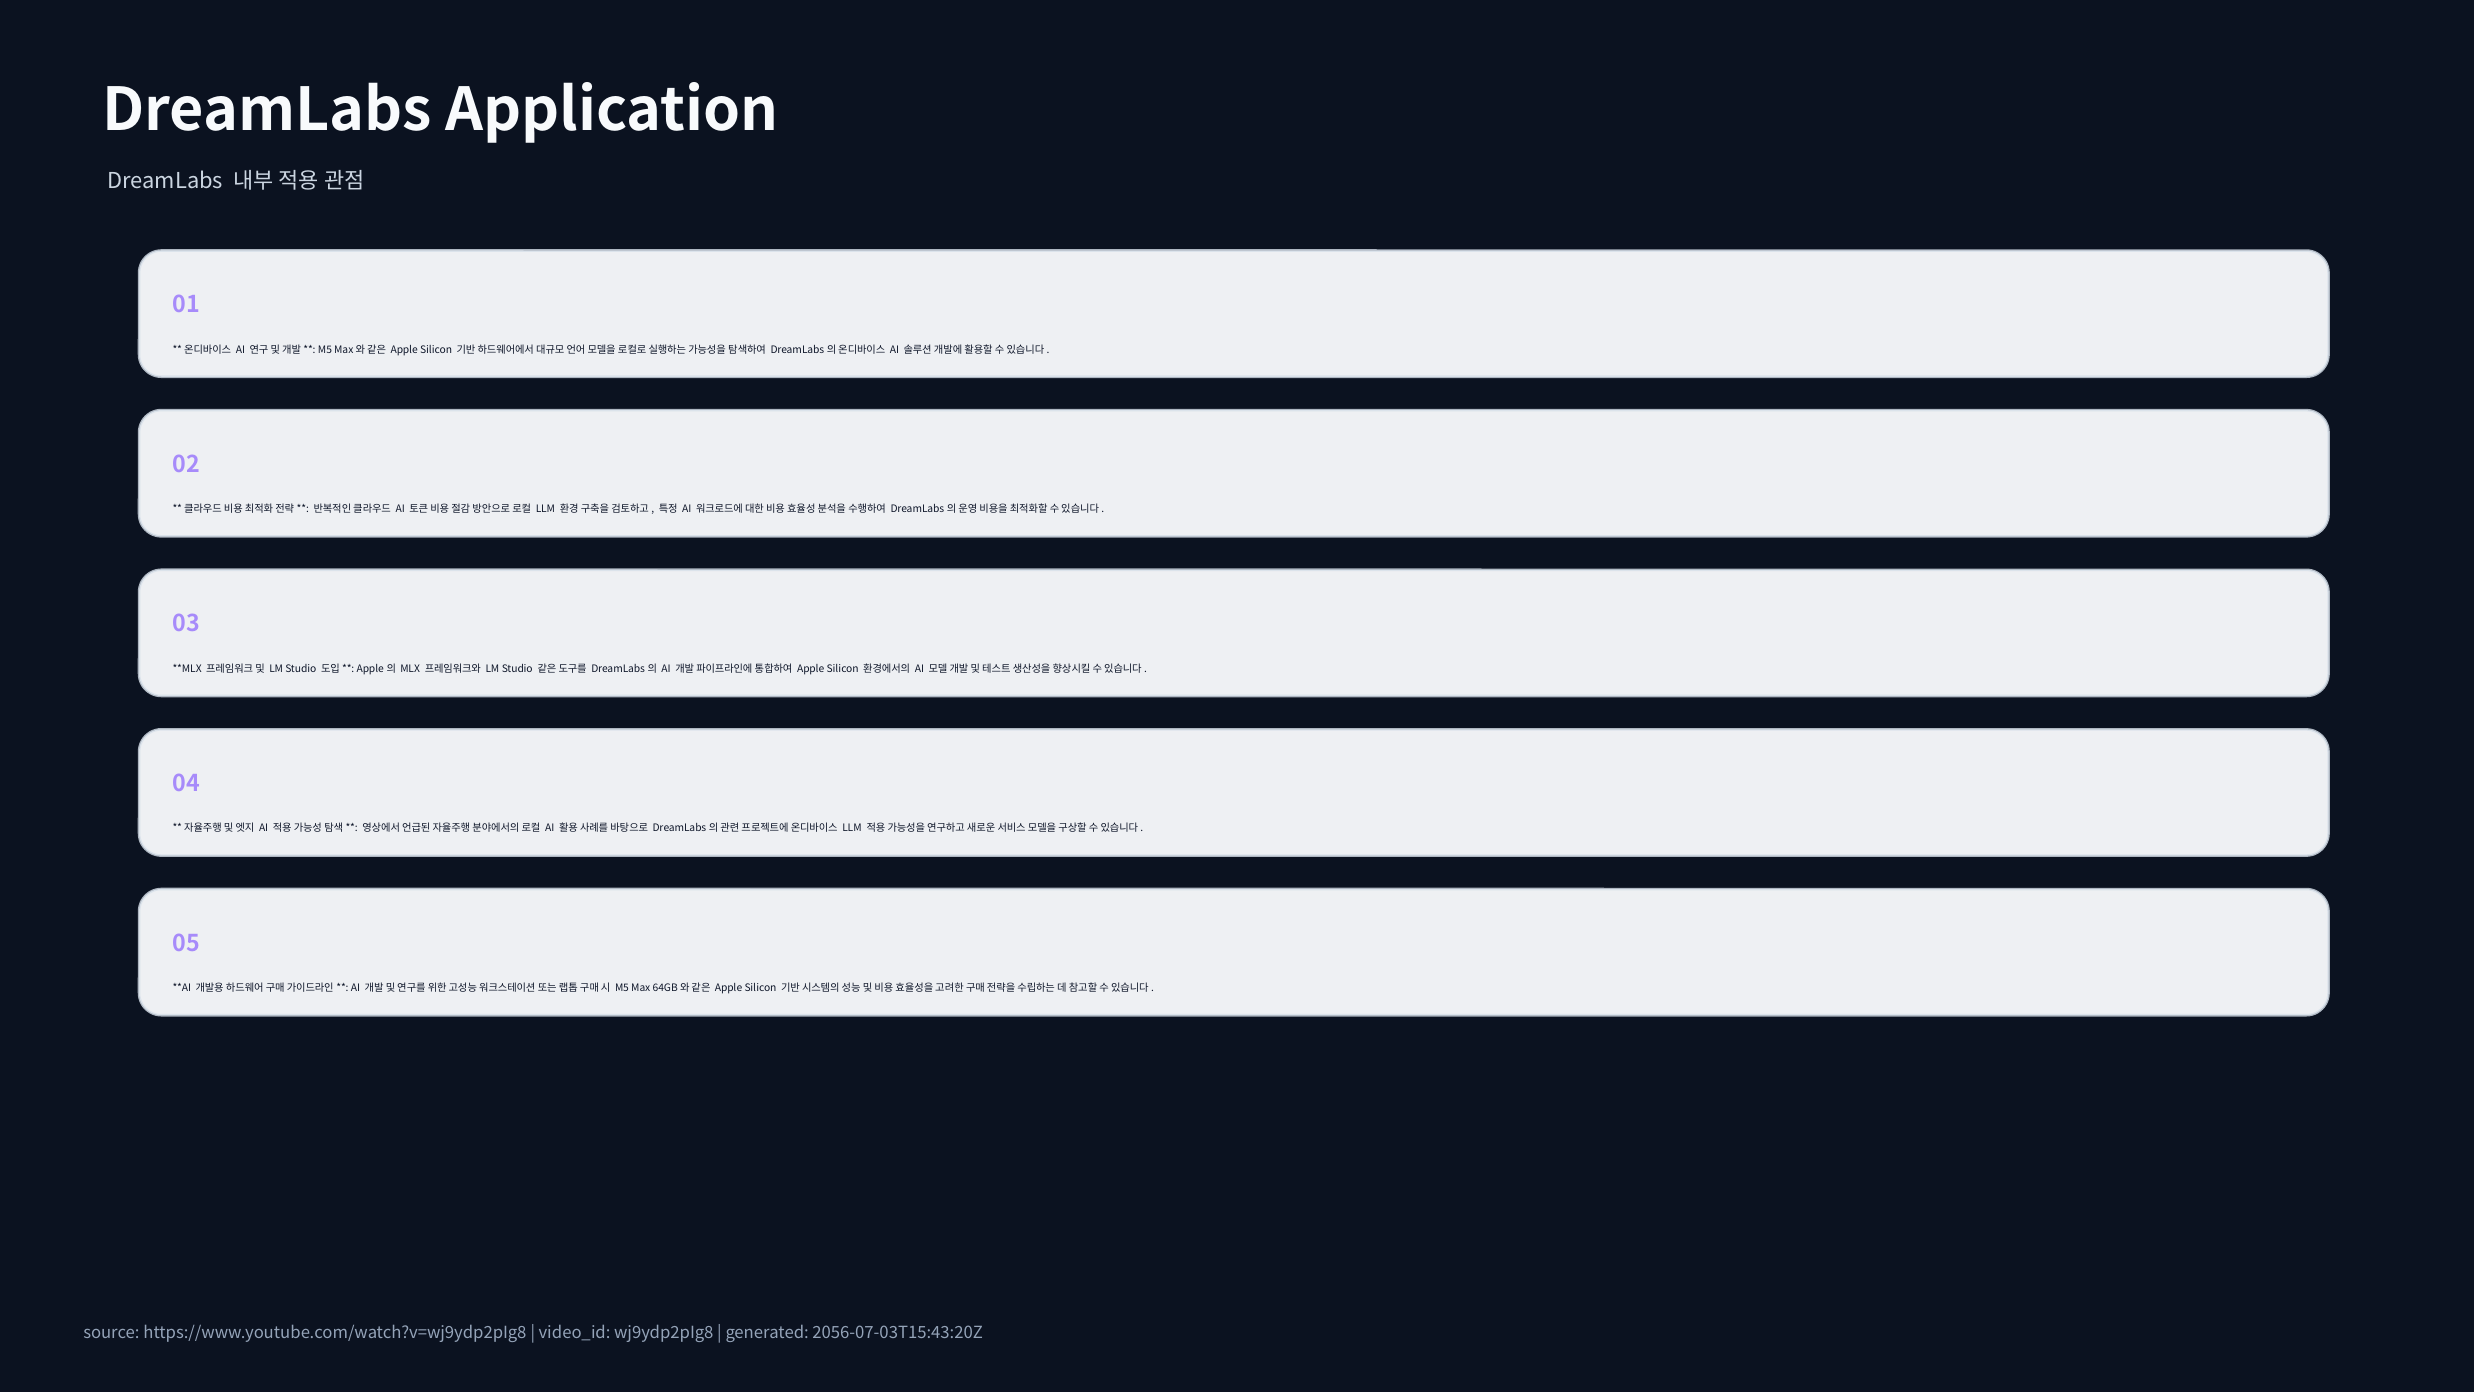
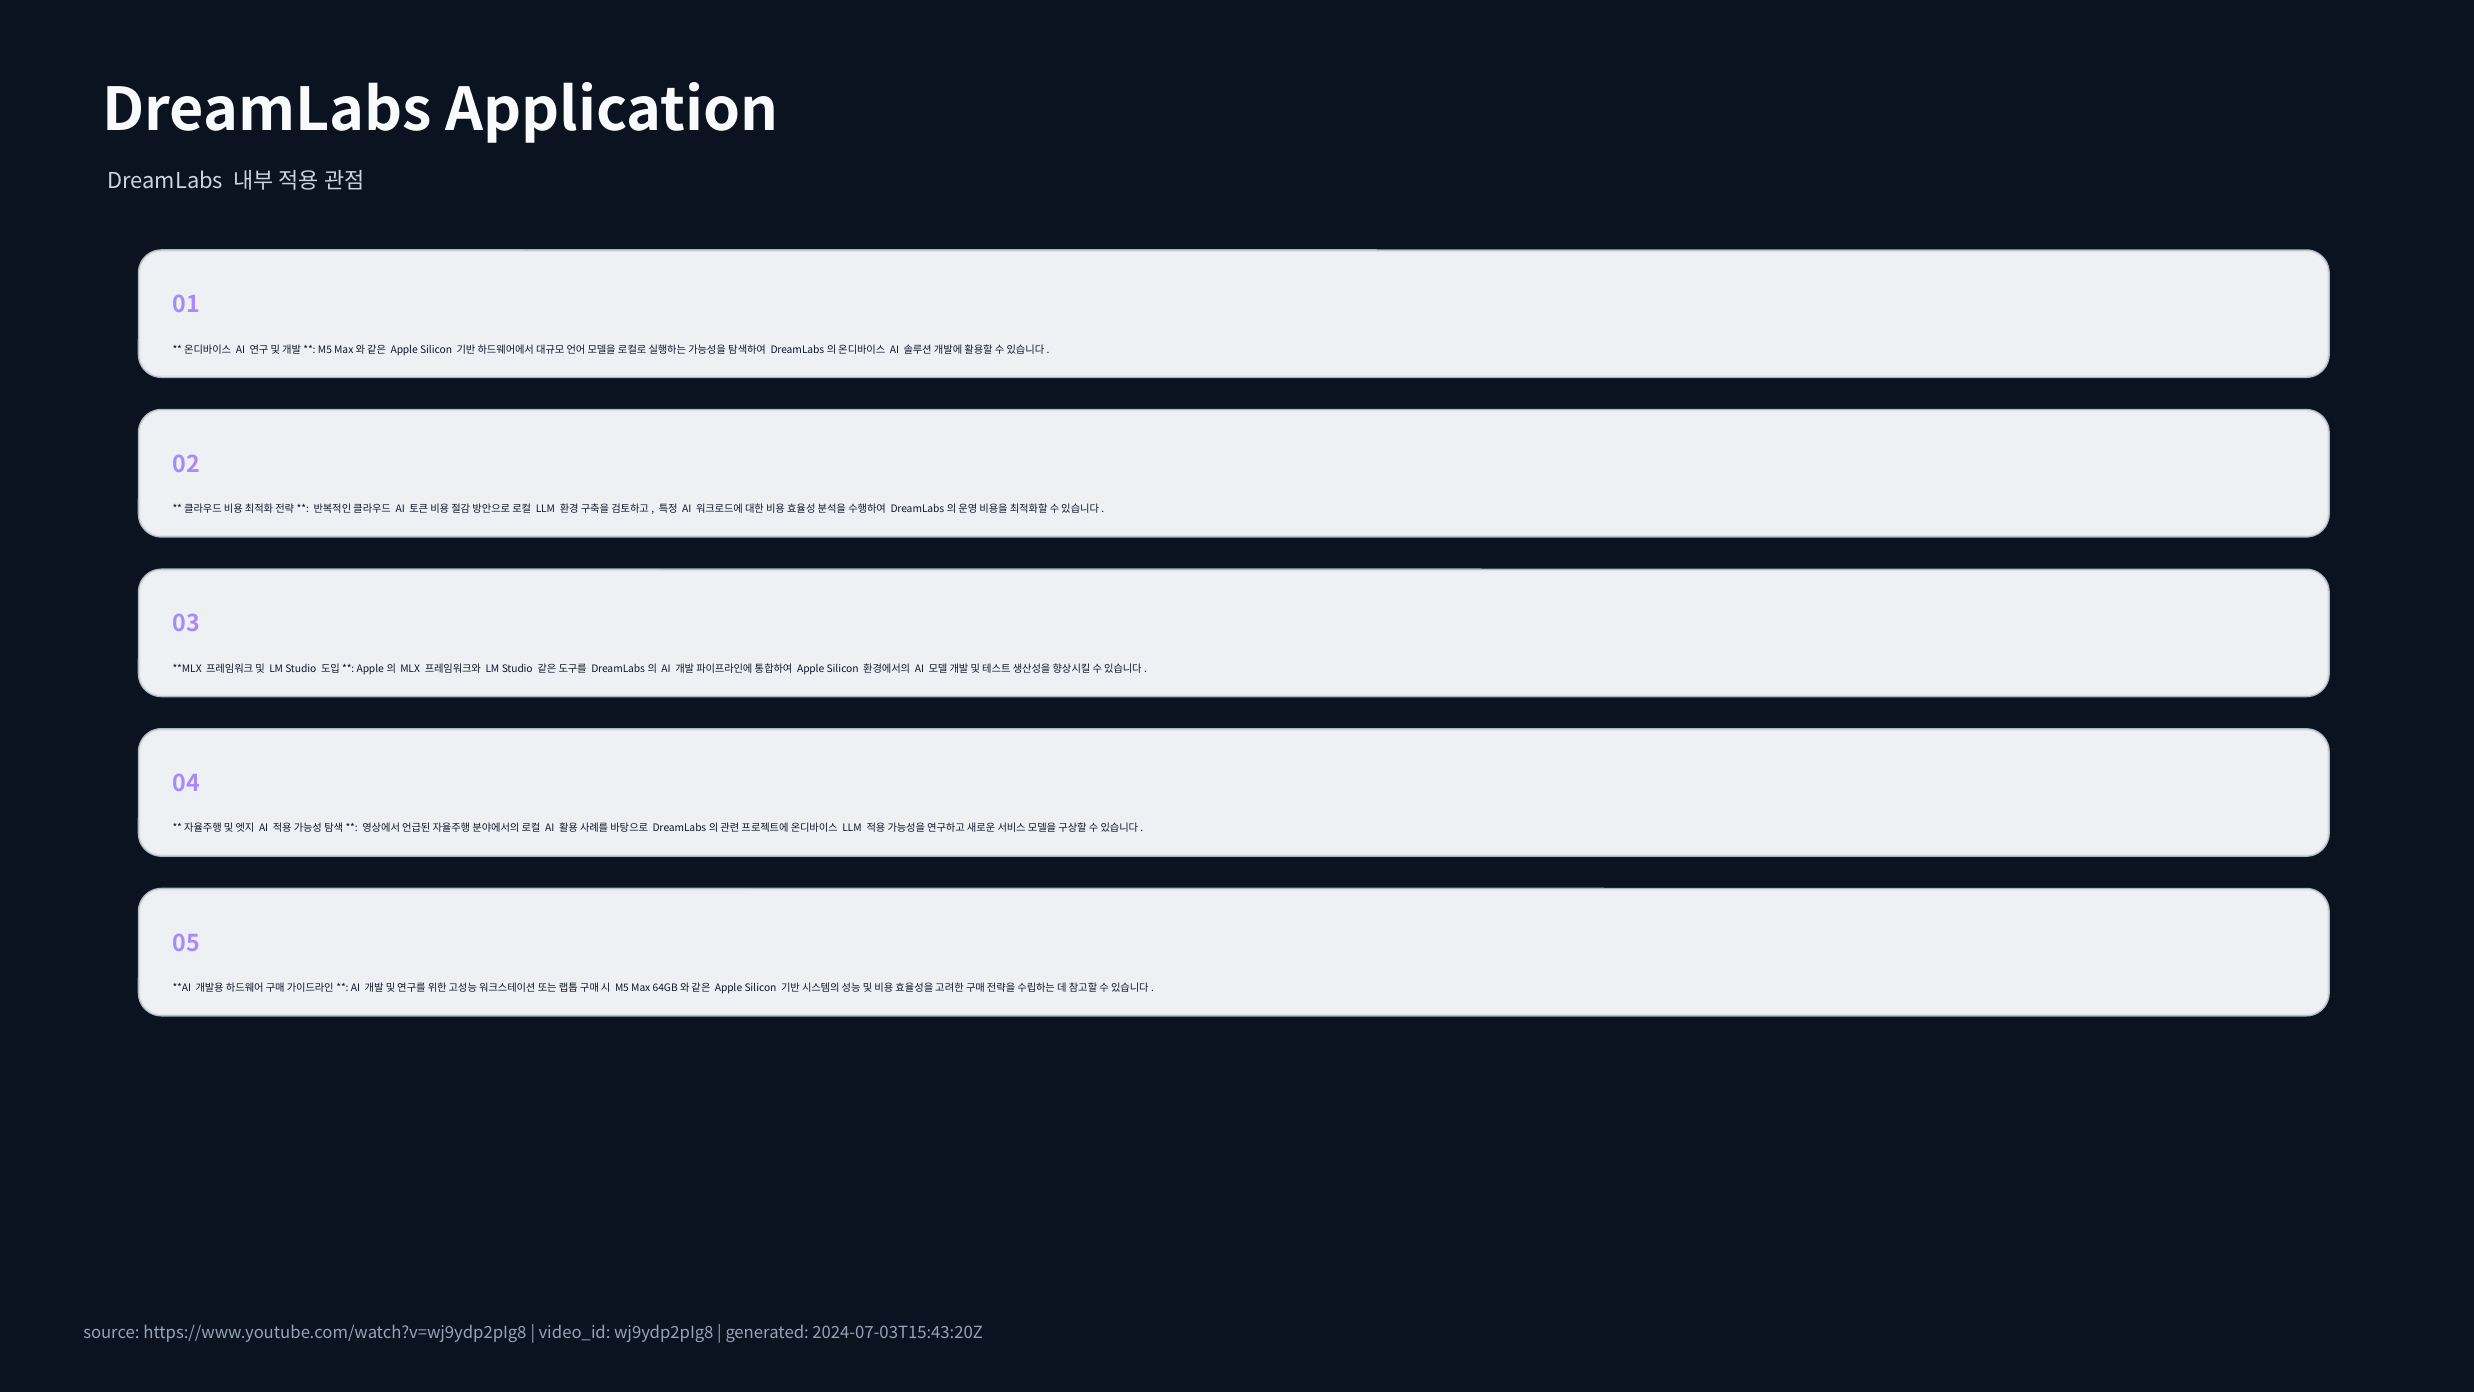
2056-07-03T15:43:20Z: 2056-07-03T15:43:20Z -> 2024-07-03T15:43:20Z (898, 1332)
